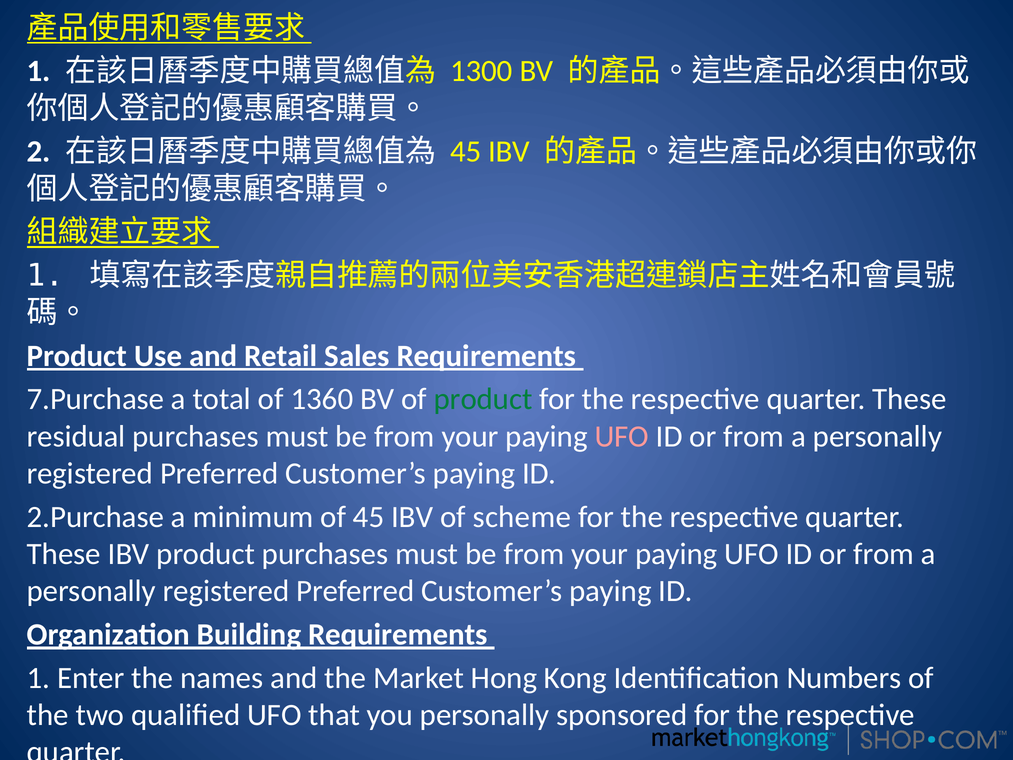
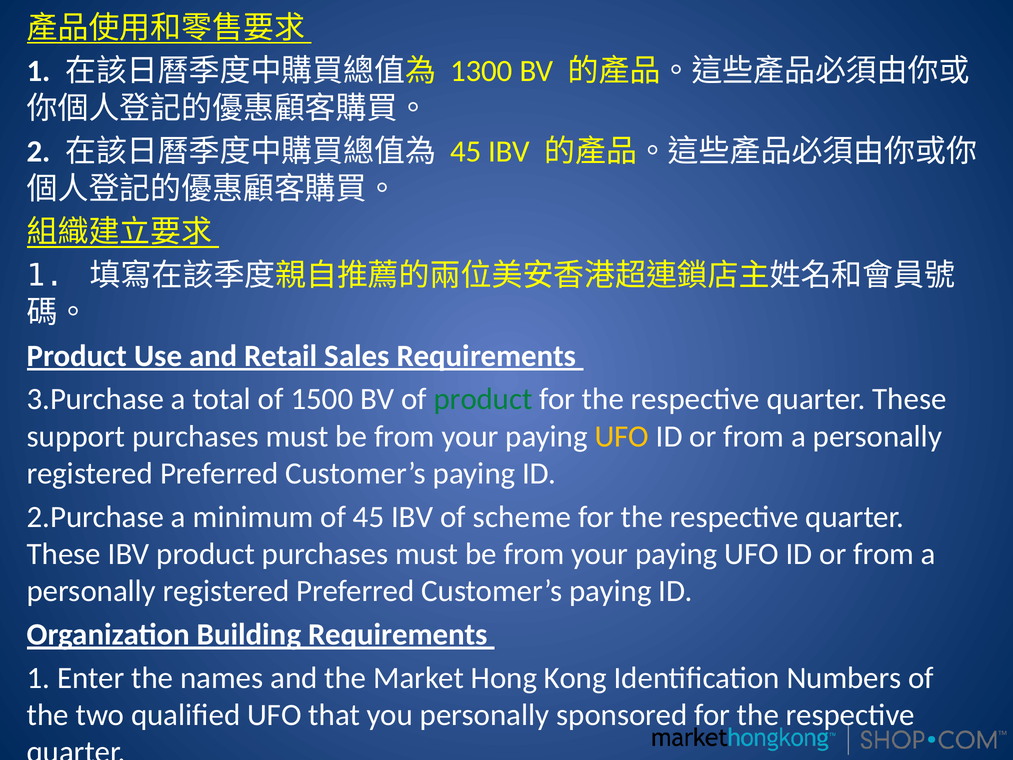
7.Purchase: 7.Purchase -> 3.Purchase (95, 399)
1360: 1360 -> 1500 (322, 399)
residual: residual -> support (76, 436)
UFO colour: pink -> yellow (622, 436)
